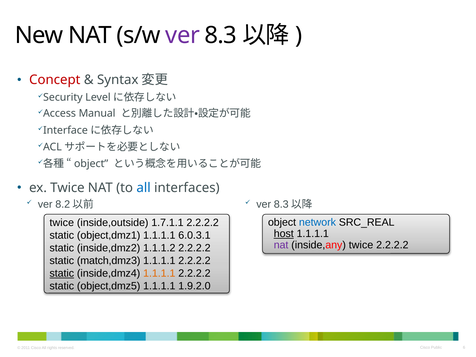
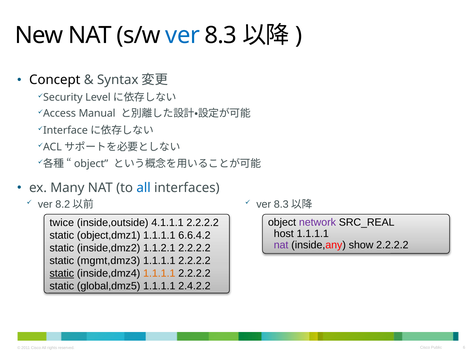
ver colour: purple -> blue (183, 35)
Concept colour: red -> black (55, 80)
ex Twice: Twice -> Many (67, 188)
network colour: blue -> purple (317, 222)
1.7.1.1: 1.7.1.1 -> 4.1.1.1 (167, 223)
host underline: present -> none (284, 234)
6.0.3.1: 6.0.3.1 -> 6.6.4.2 (194, 235)
inside,any twice: twice -> show (361, 245)
1.1.1.2: 1.1.1.2 -> 1.1.2.1 (159, 248)
match,dmz3: match,dmz3 -> mgmt,dmz3 (109, 261)
object,dmz5: object,dmz5 -> global,dmz5 (109, 286)
1.9.2.0: 1.9.2.0 -> 2.4.2.2 (194, 286)
